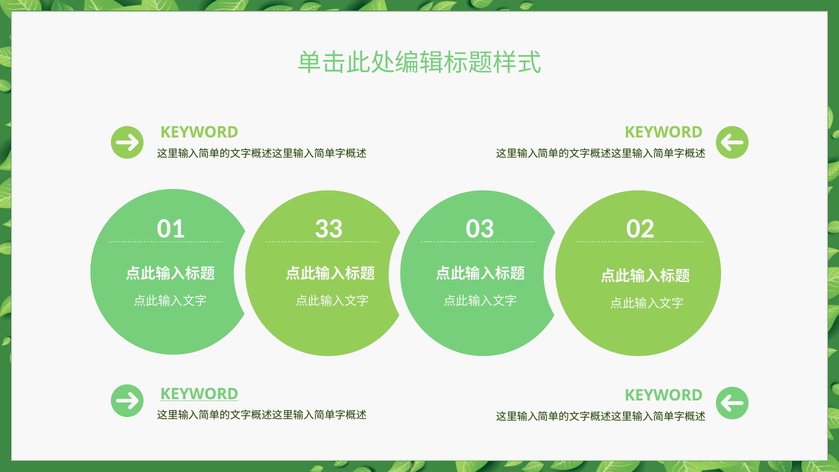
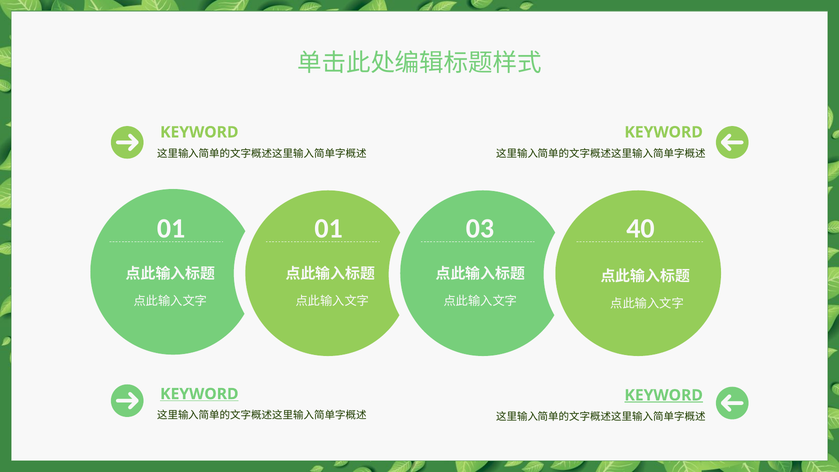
01 33: 33 -> 01 (329, 229)
02: 02 -> 40 (640, 229)
KEYWORD underline: none -> present (664, 395)
